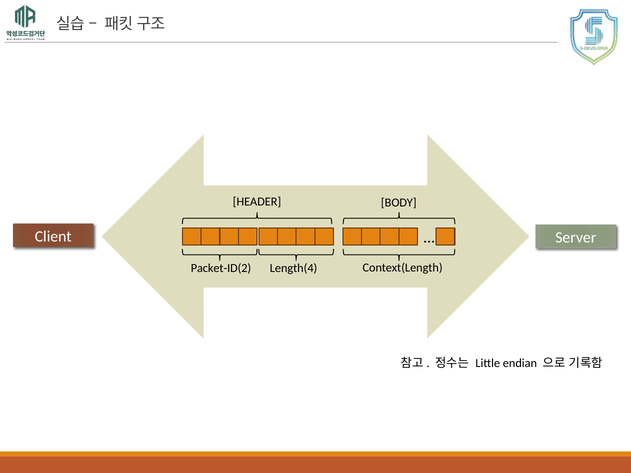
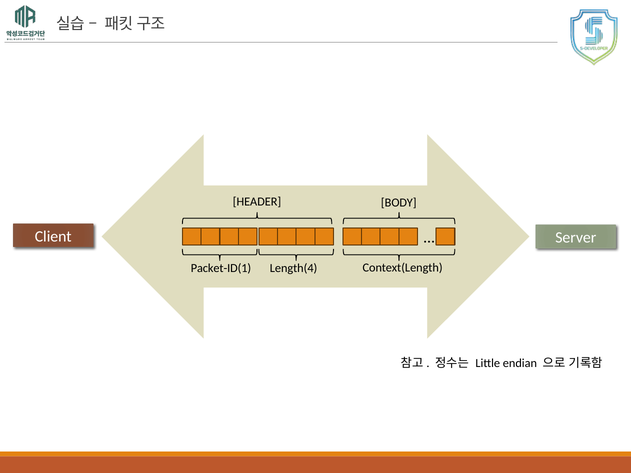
Packet-ID(2: Packet-ID(2 -> Packet-ID(1 (221, 269)
